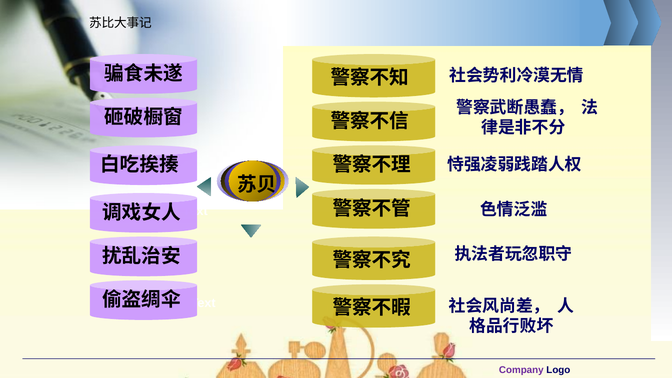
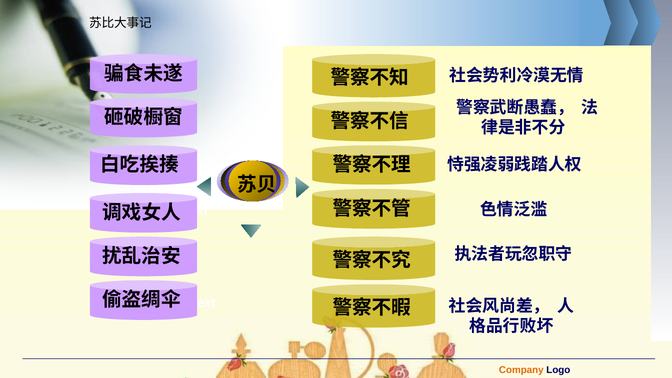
Company colour: purple -> orange (521, 370)
